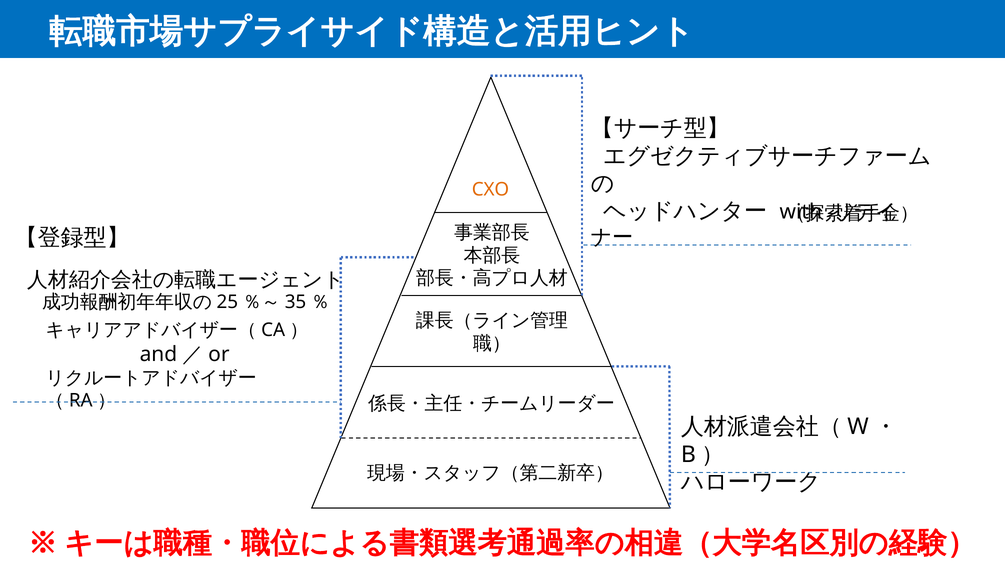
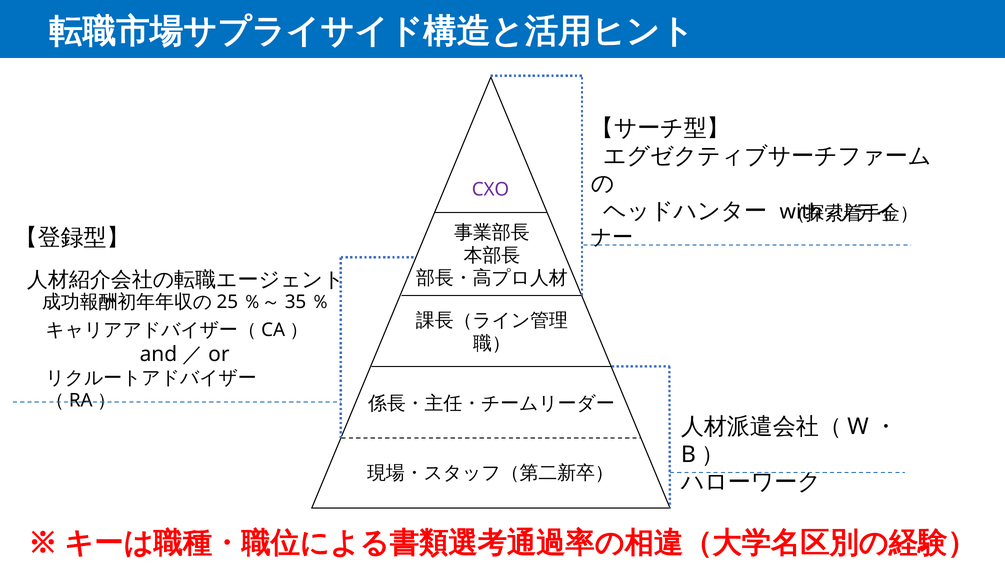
CXO colour: orange -> purple (490, 190)
